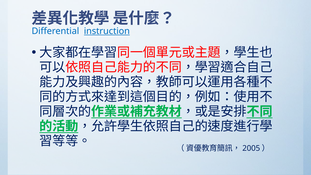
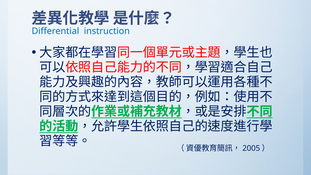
instruction underline: present -> none (107, 31)
